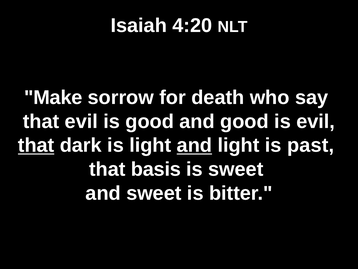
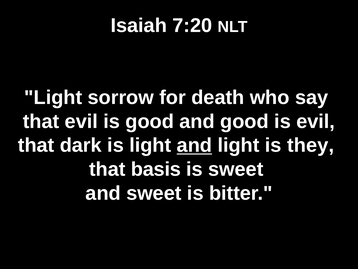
4:20: 4:20 -> 7:20 (192, 25)
Make: Make -> Light (53, 97)
that underline: present -> none (36, 145)
past: past -> they (311, 145)
